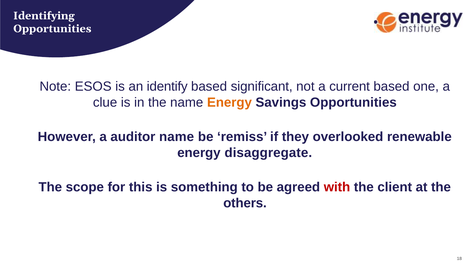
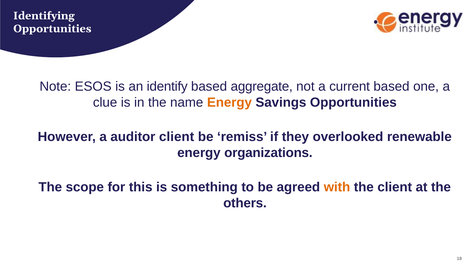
significant: significant -> aggregate (262, 86)
auditor name: name -> client (177, 137)
disaggregate: disaggregate -> organizations (268, 153)
with colour: red -> orange (337, 187)
